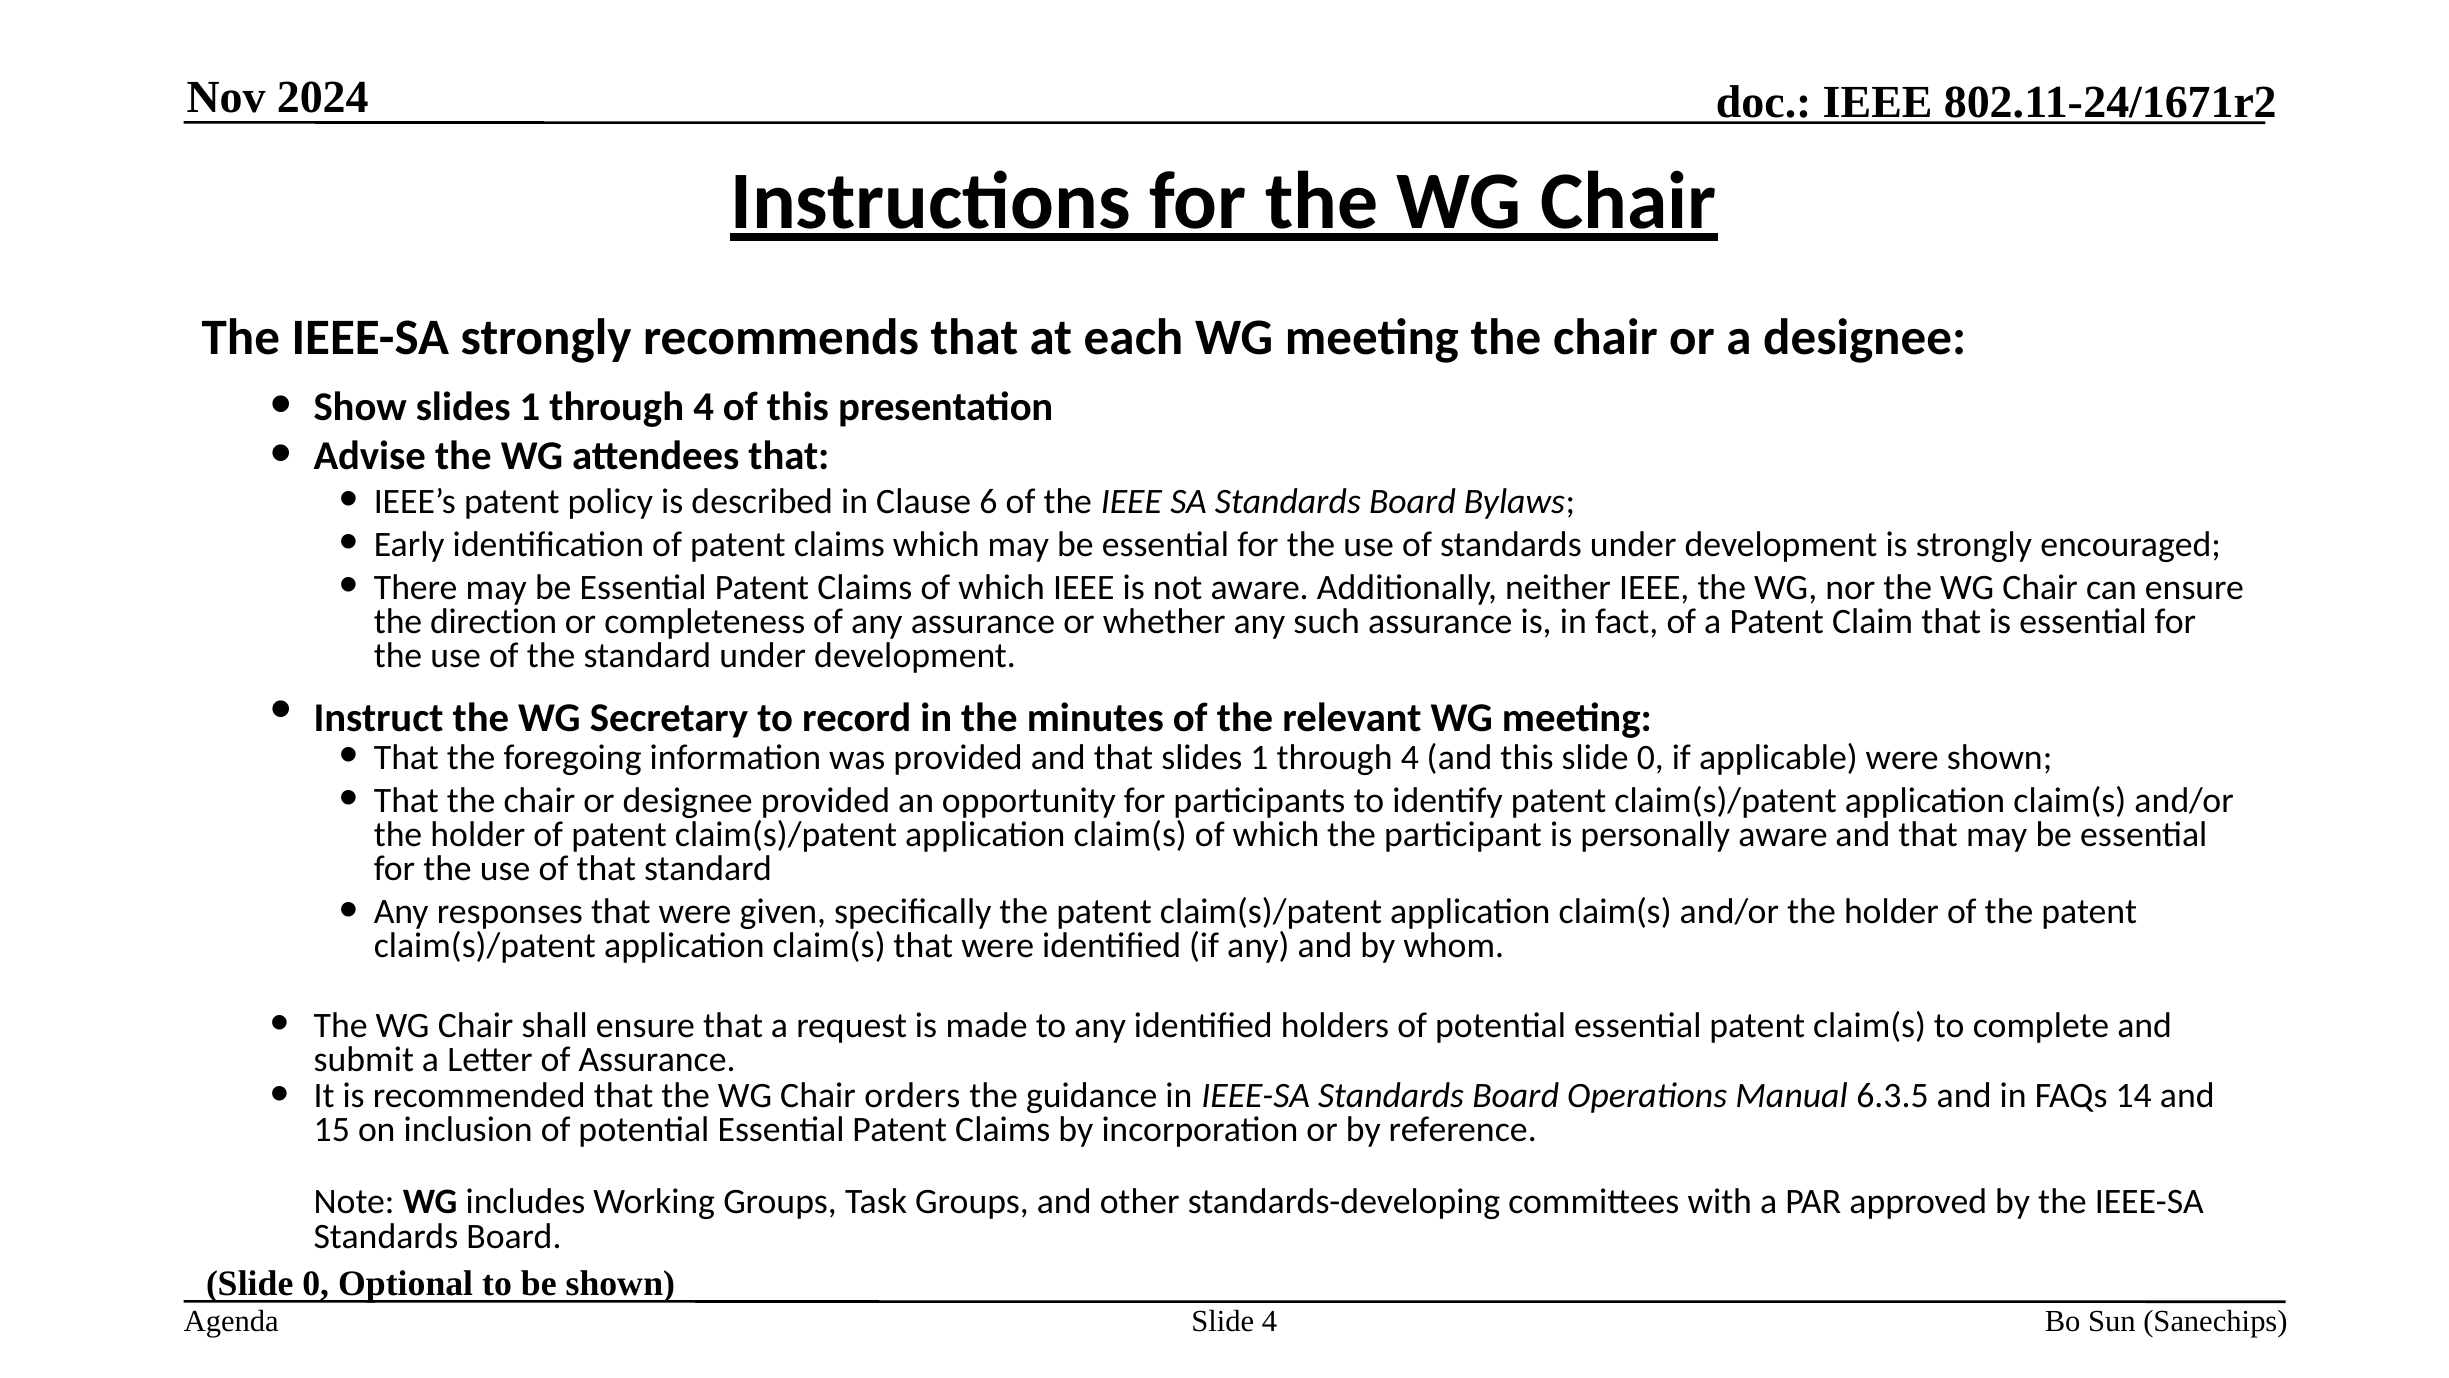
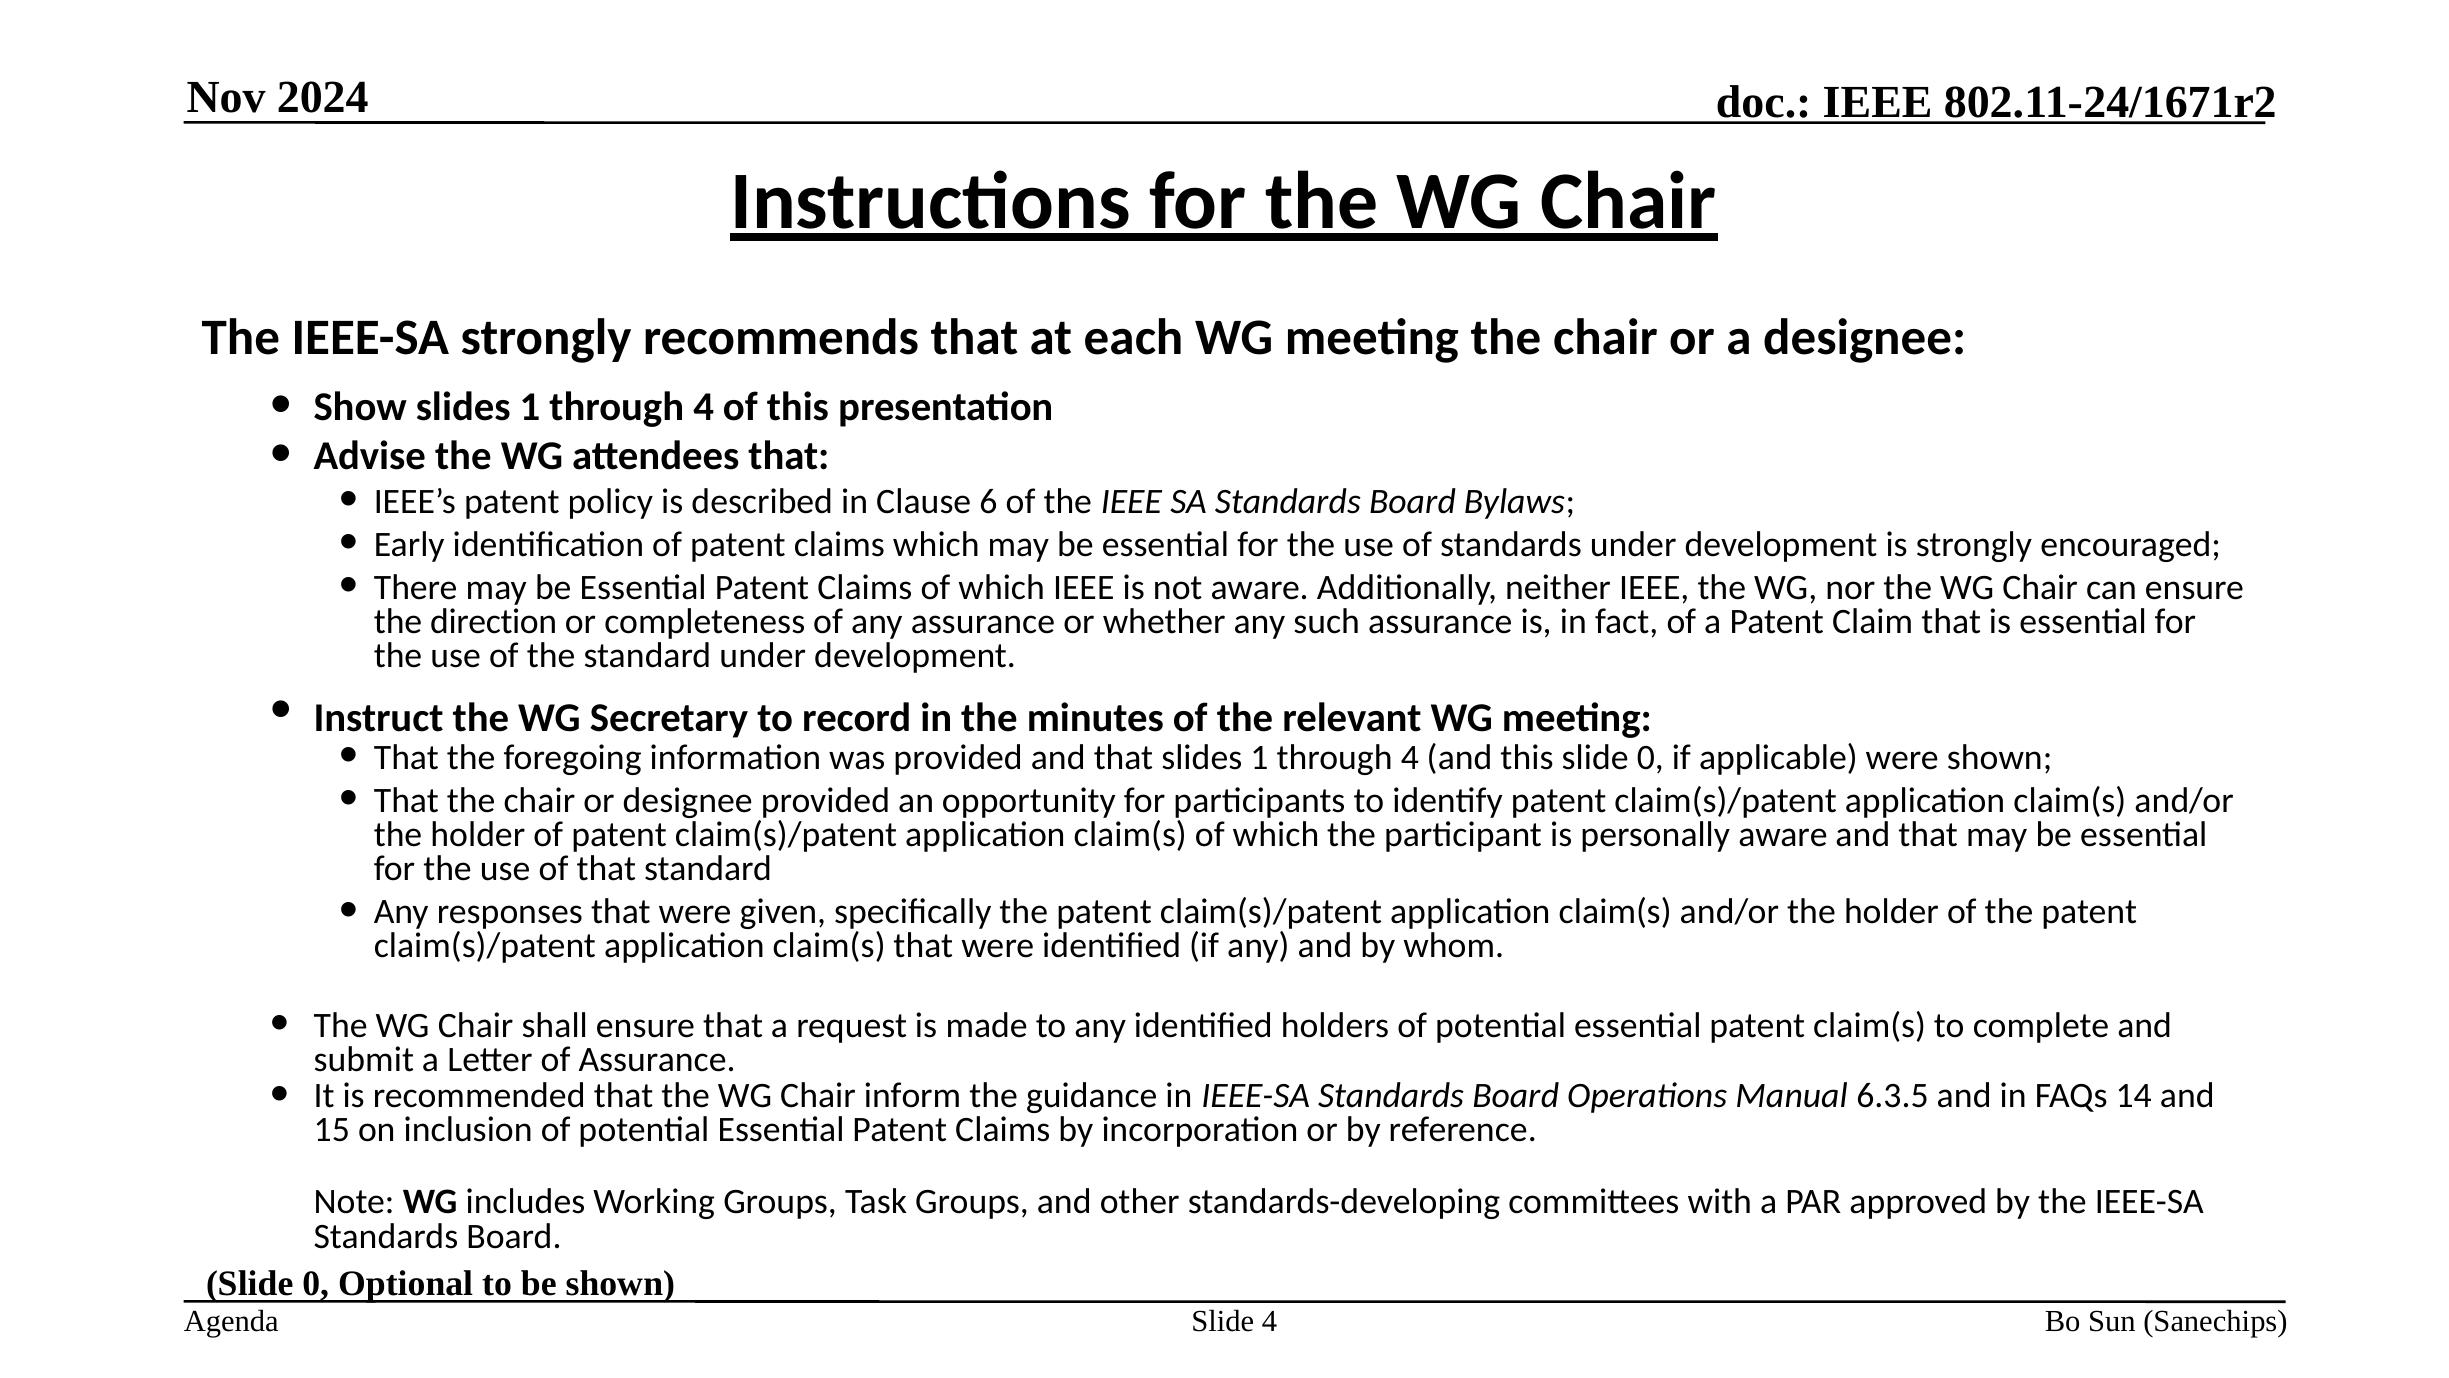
orders: orders -> inform (913, 1095)
